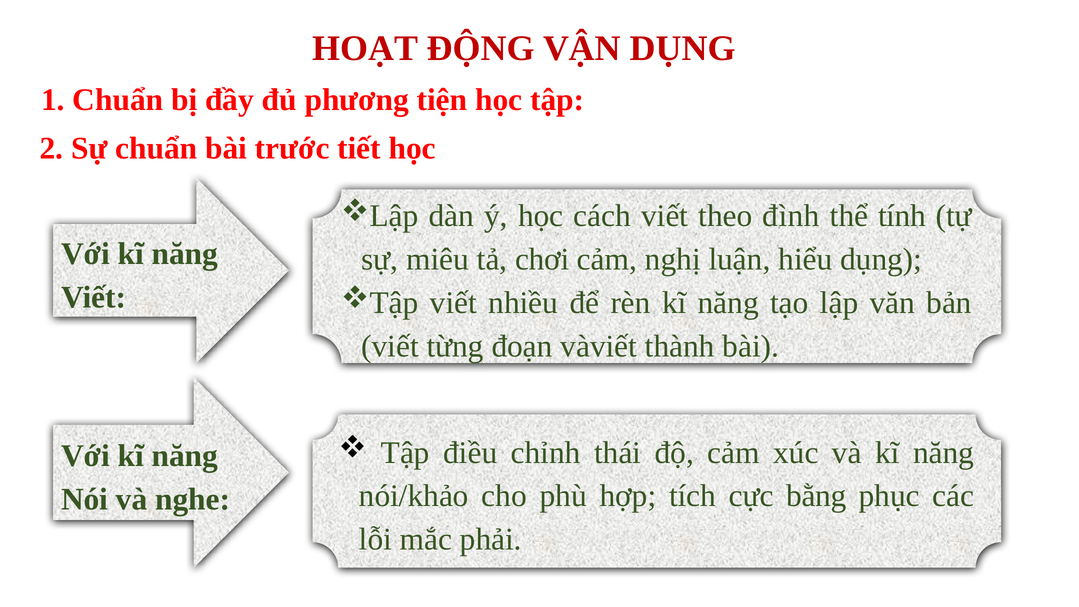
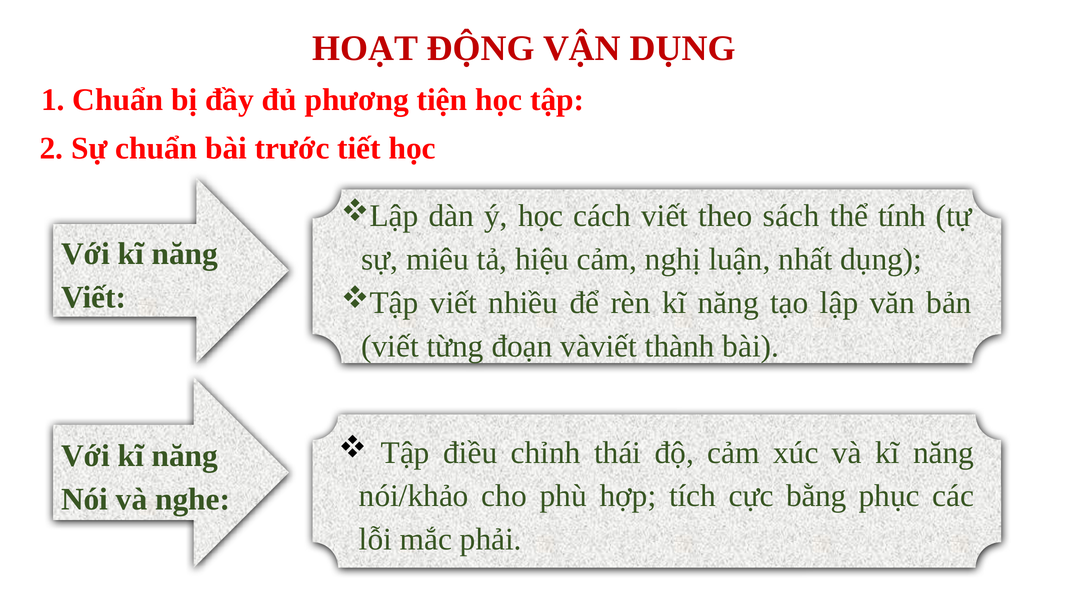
đình: đình -> sách (791, 216)
chơi: chơi -> hiệu (542, 259)
hiểu: hiểu -> nhất (805, 259)
